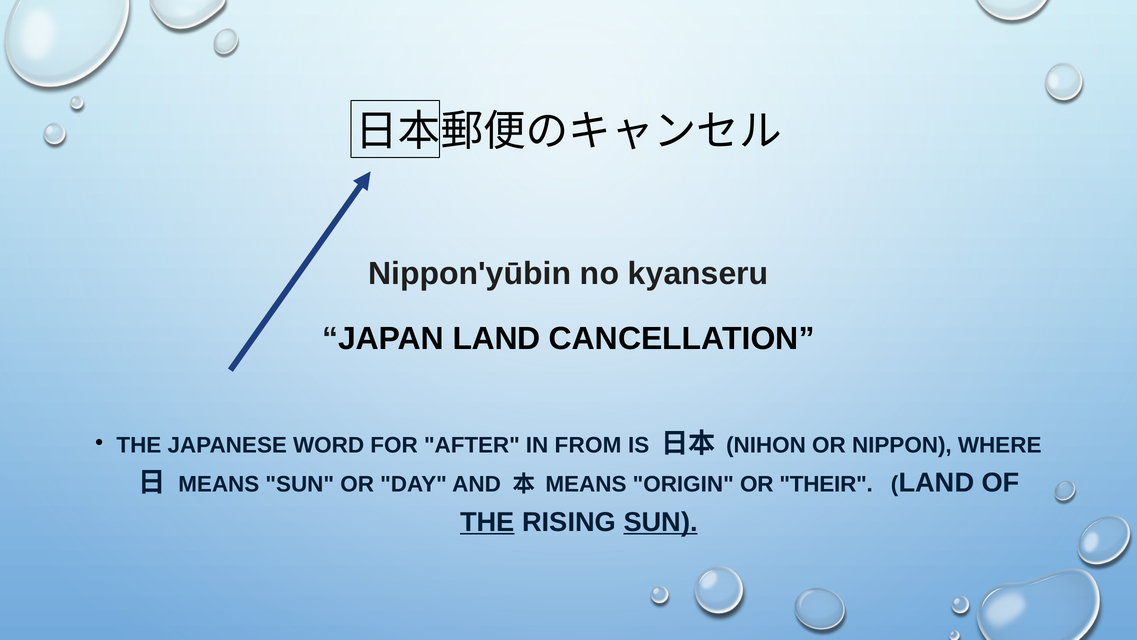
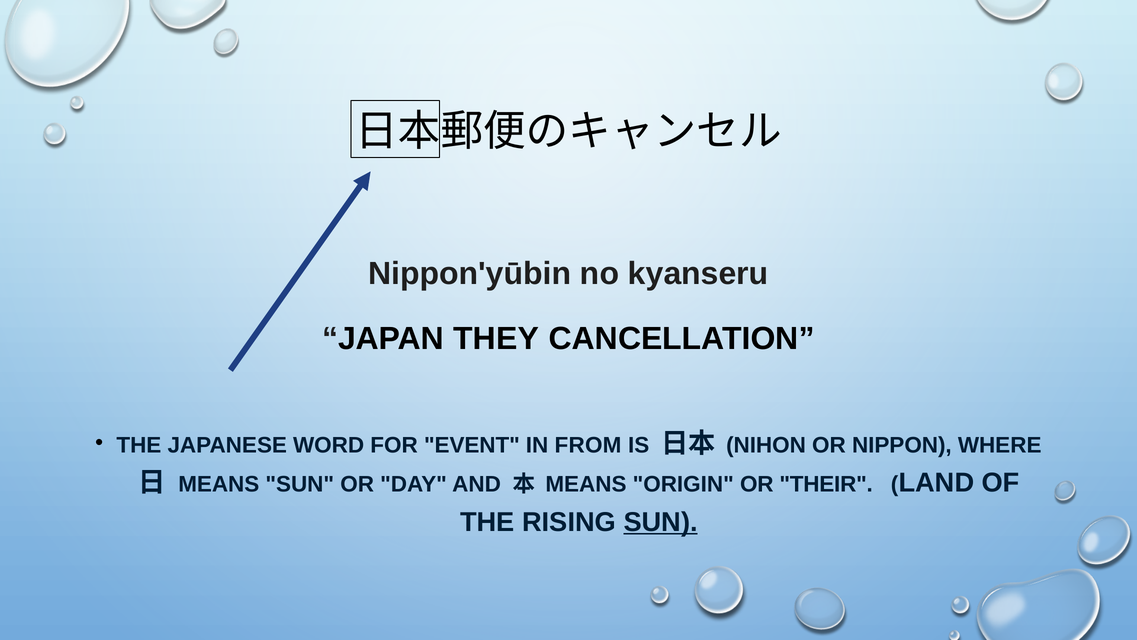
LAND: LAND -> THEY (496, 339)
AFTER: AFTER -> EVENT (472, 445)
THE underline: present -> none (487, 522)
